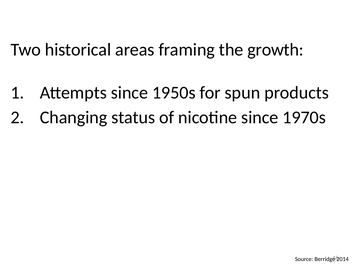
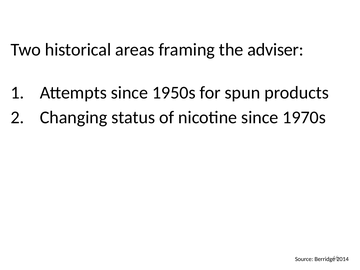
growth: growth -> adviser (276, 50)
